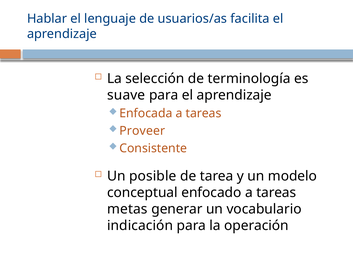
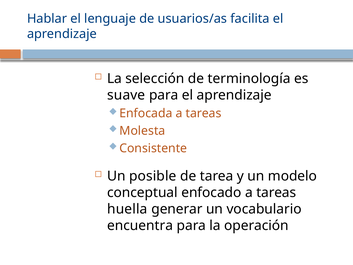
Proveer: Proveer -> Molesta (142, 131)
metas: metas -> huella (127, 209)
indicación: indicación -> encuentra (140, 225)
